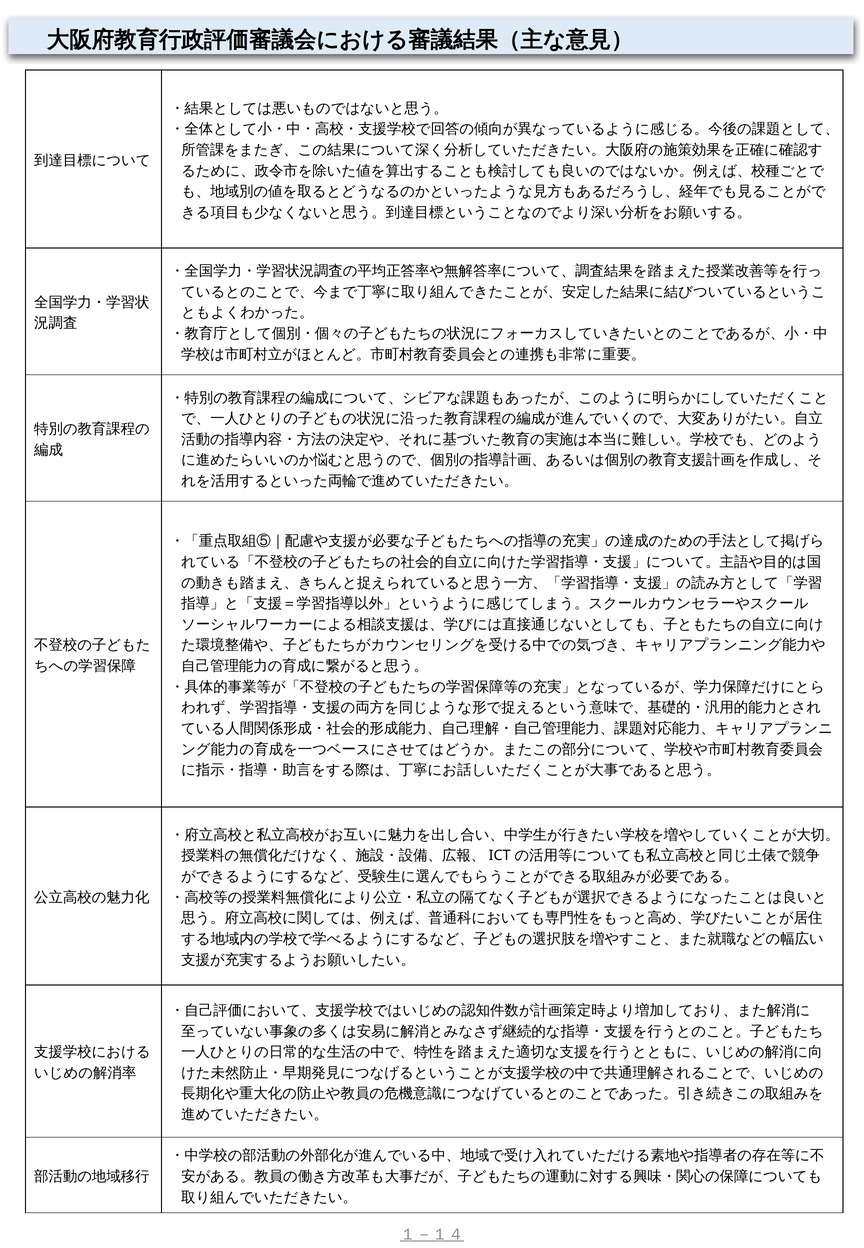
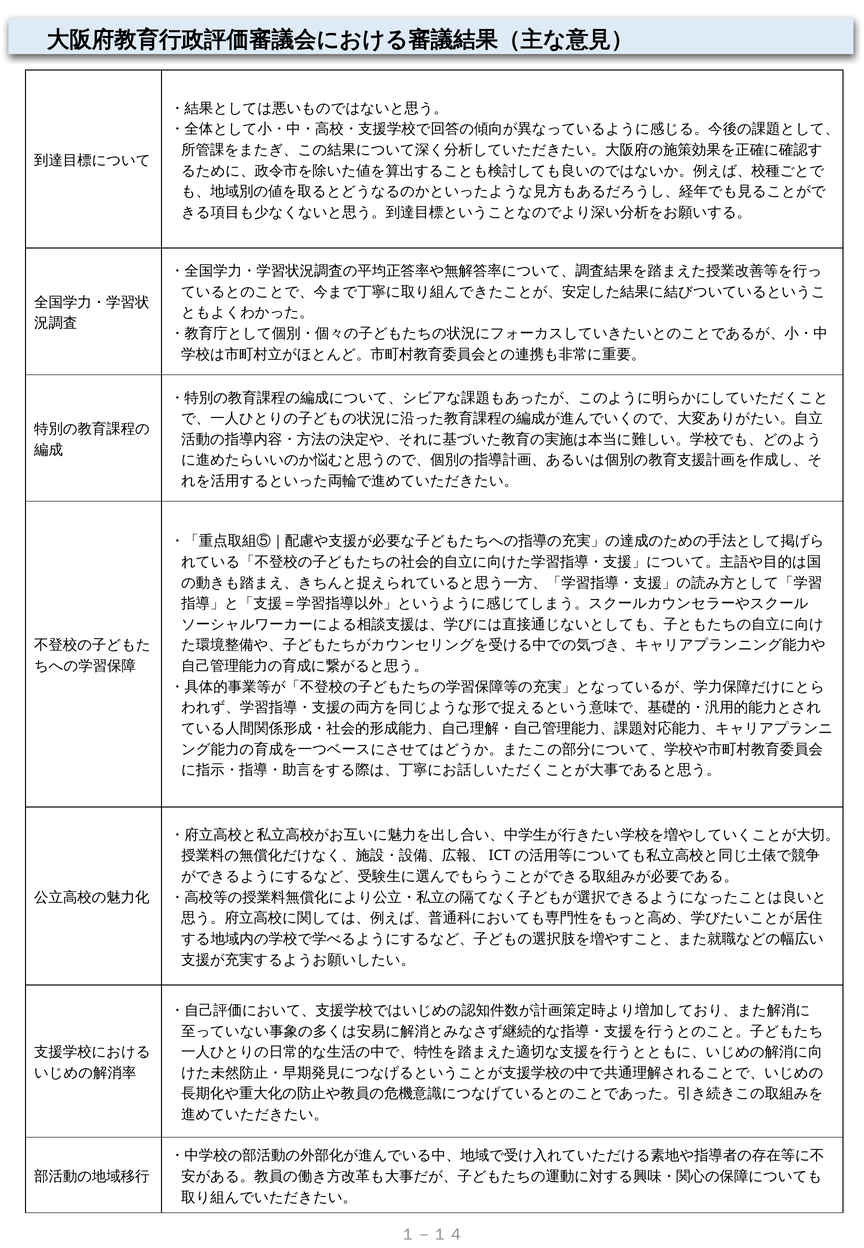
１－１４ underline: present -> none (432, 1234)
